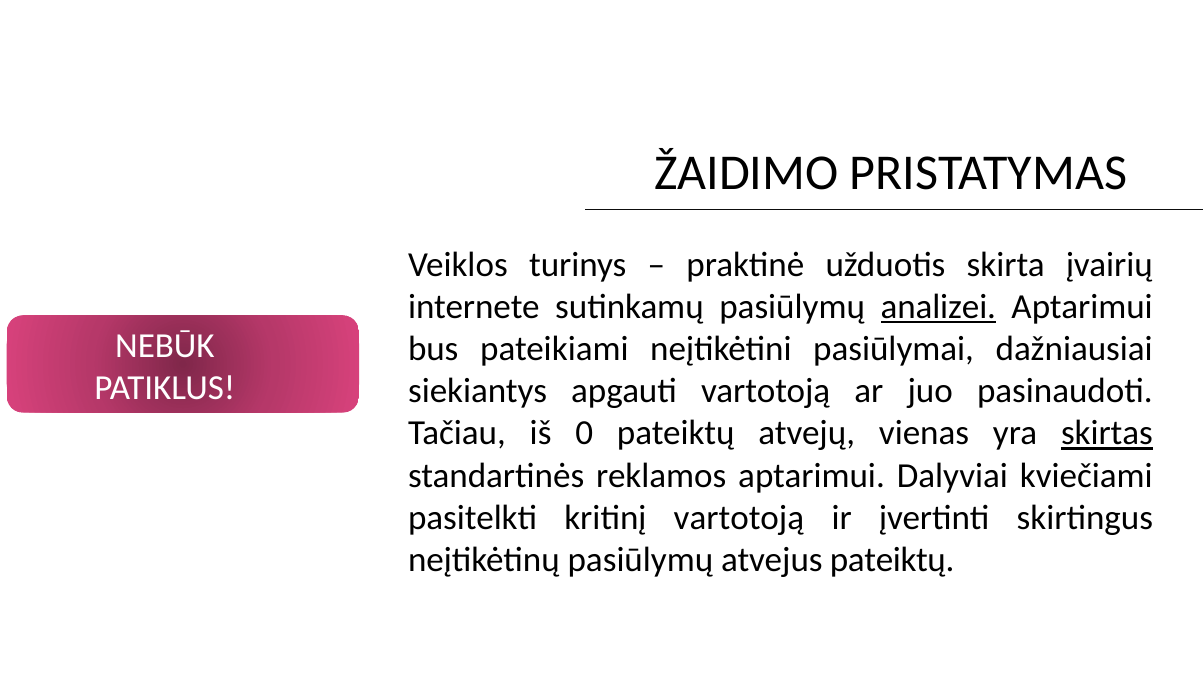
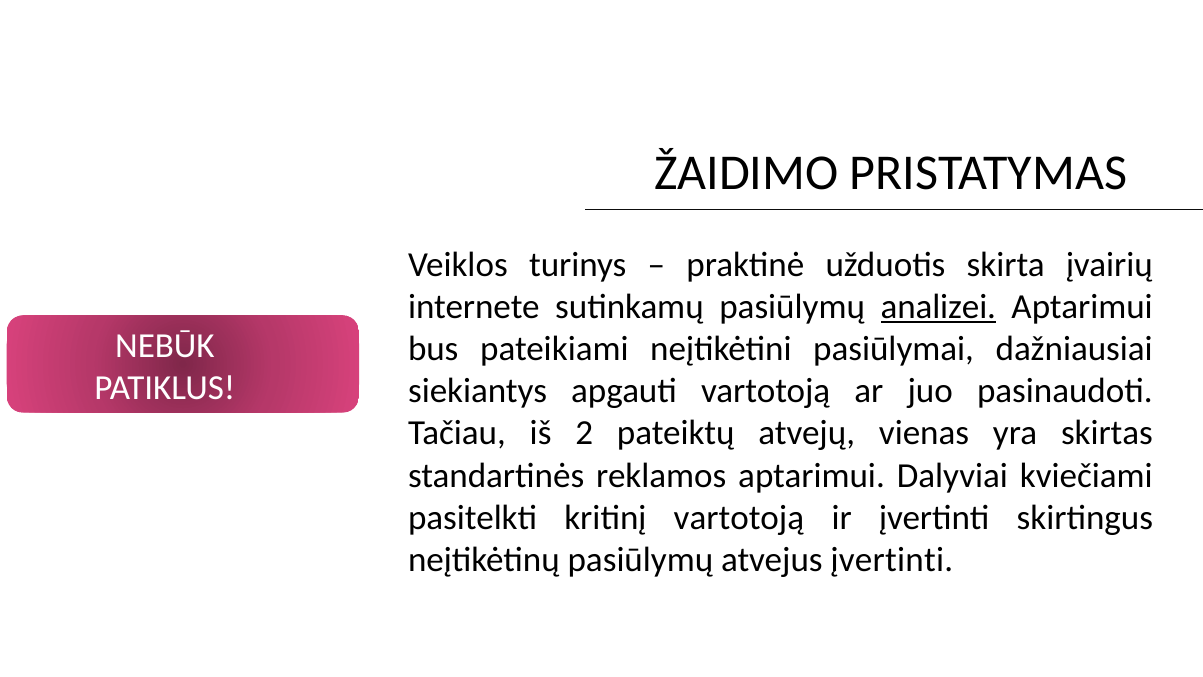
0: 0 -> 2 (584, 433)
skirtas underline: present -> none (1107, 433)
atvejus pateiktų: pateiktų -> įvertinti (892, 560)
